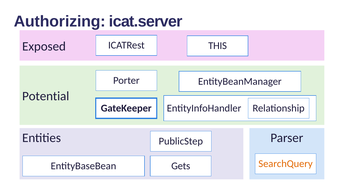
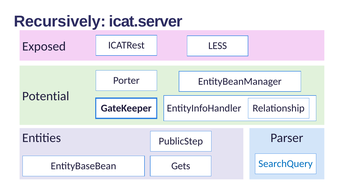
Authorizing: Authorizing -> Recursively (60, 22)
THIS: THIS -> LESS (218, 46)
SearchQuery colour: orange -> blue (286, 164)
